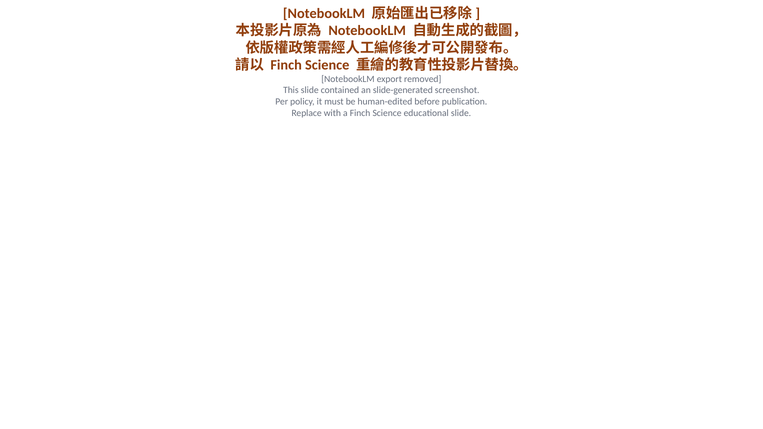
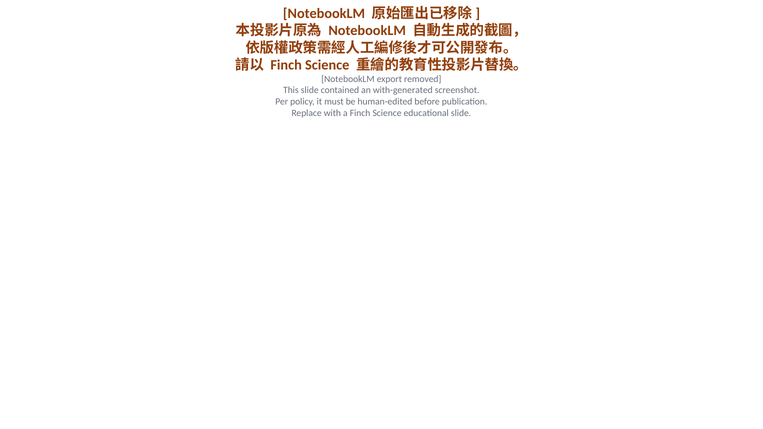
slide-generated: slide-generated -> with-generated (403, 90)
